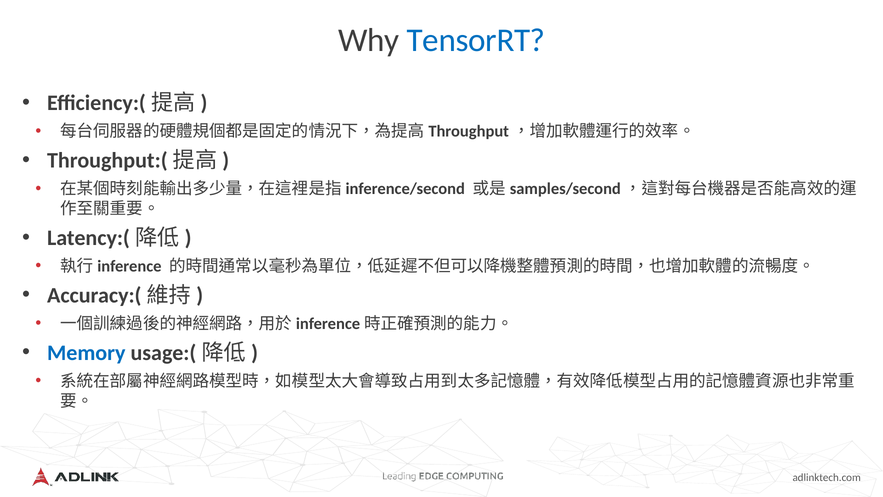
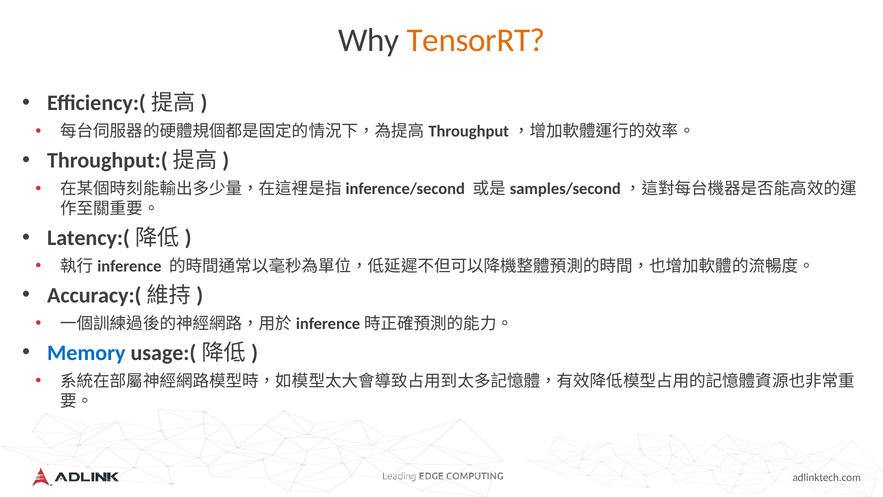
TensorRT colour: blue -> orange (476, 40)
